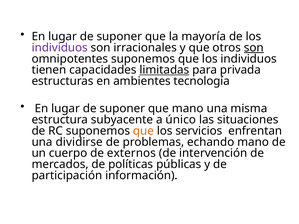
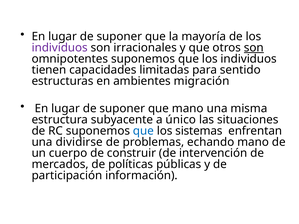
limitadas underline: present -> none (164, 70)
privada: privada -> sentido (240, 70)
tecnología: tecnología -> migración (202, 81)
que colour: orange -> blue (143, 131)
servicios: servicios -> sistemas (199, 131)
externos: externos -> construir (132, 153)
